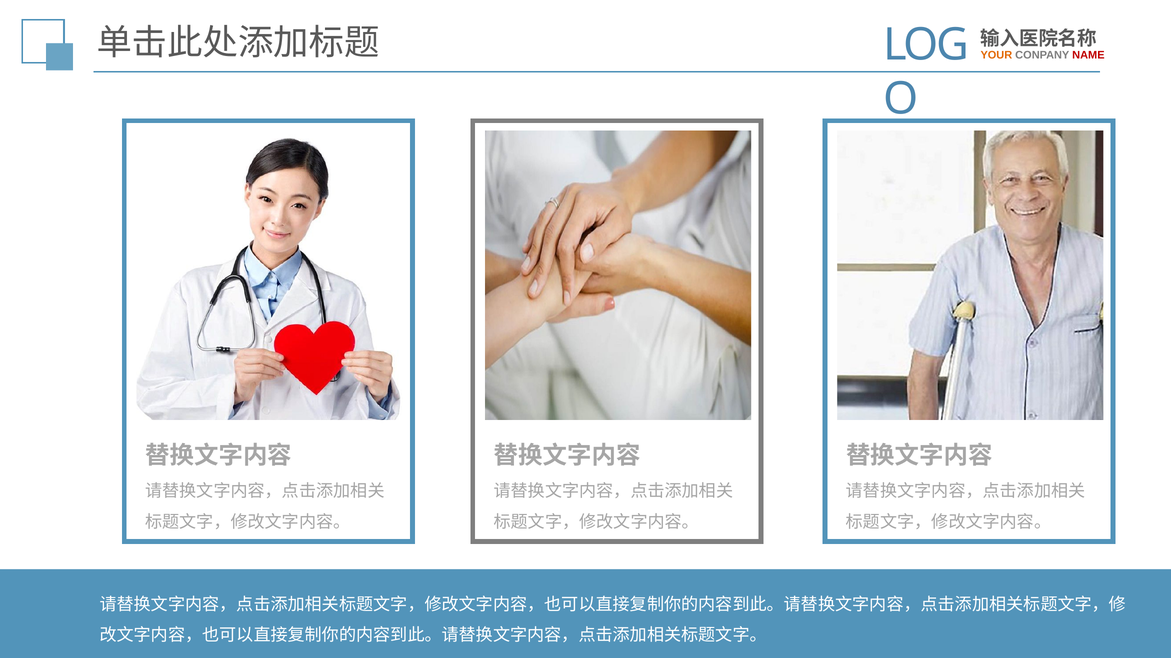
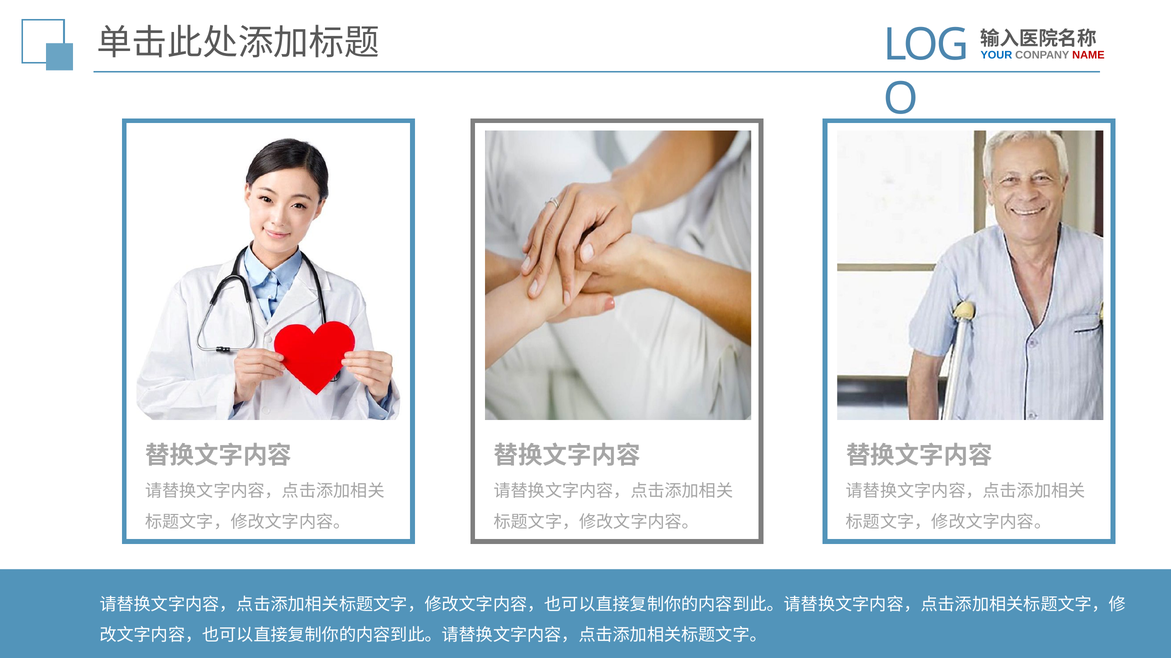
YOUR colour: orange -> blue (996, 55)
